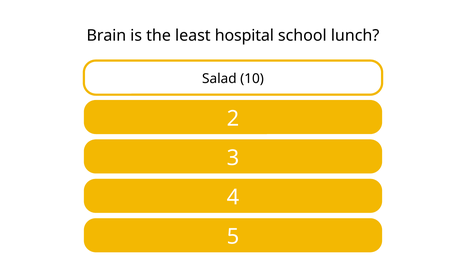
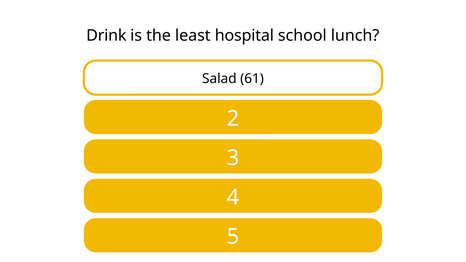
Brain: Brain -> Drink (106, 36)
10: 10 -> 61 (252, 79)
